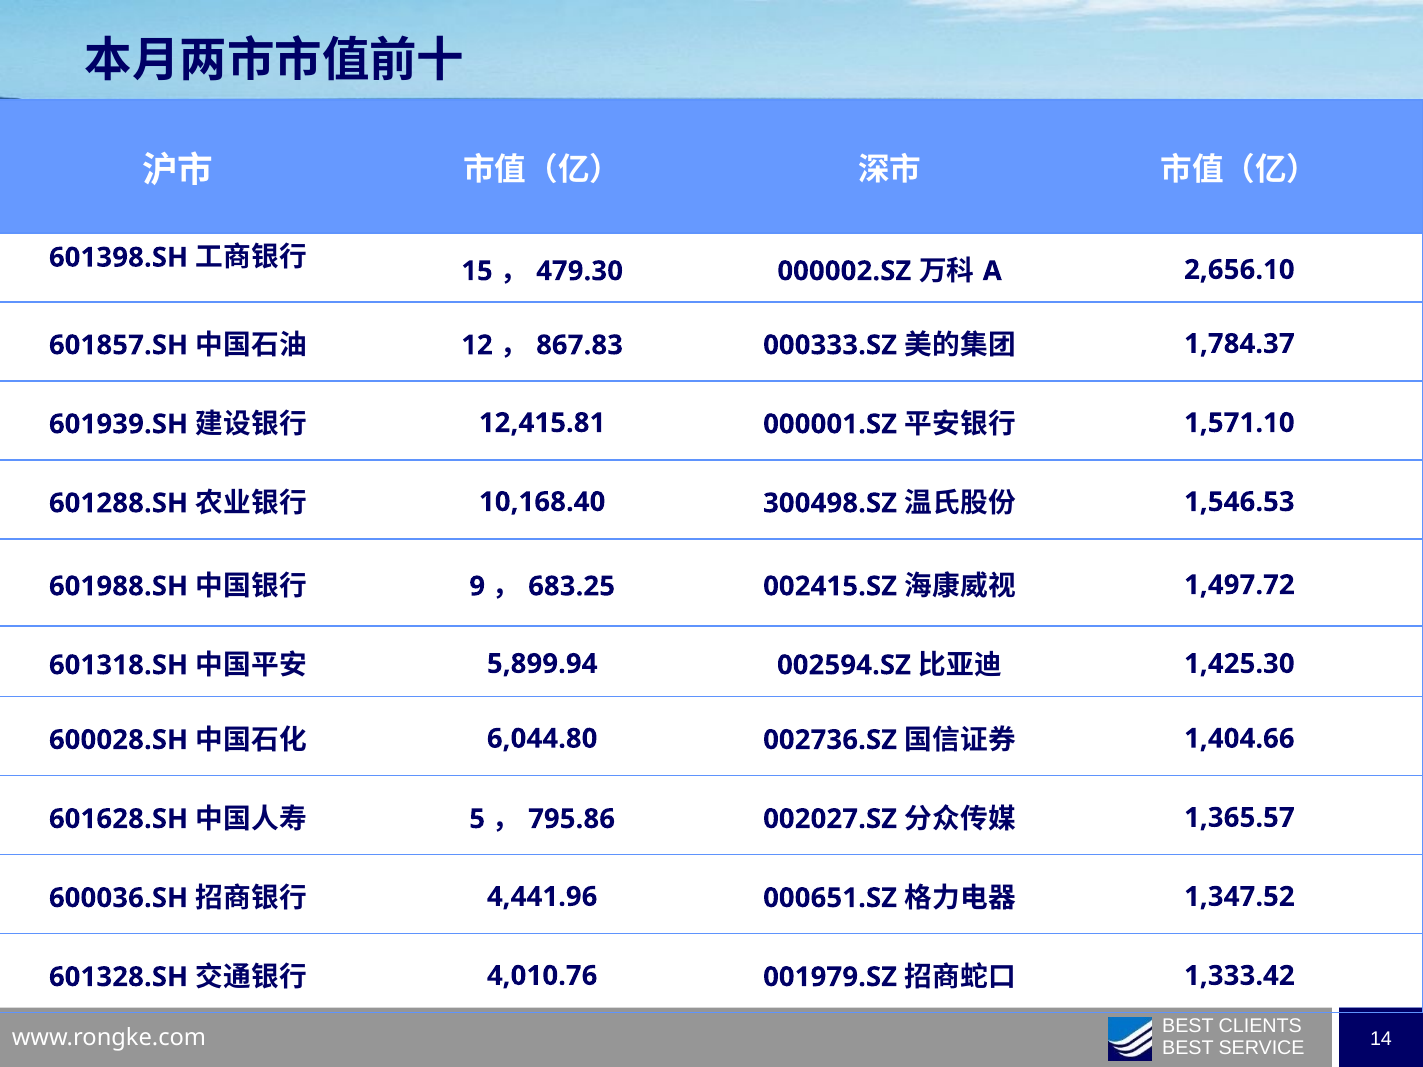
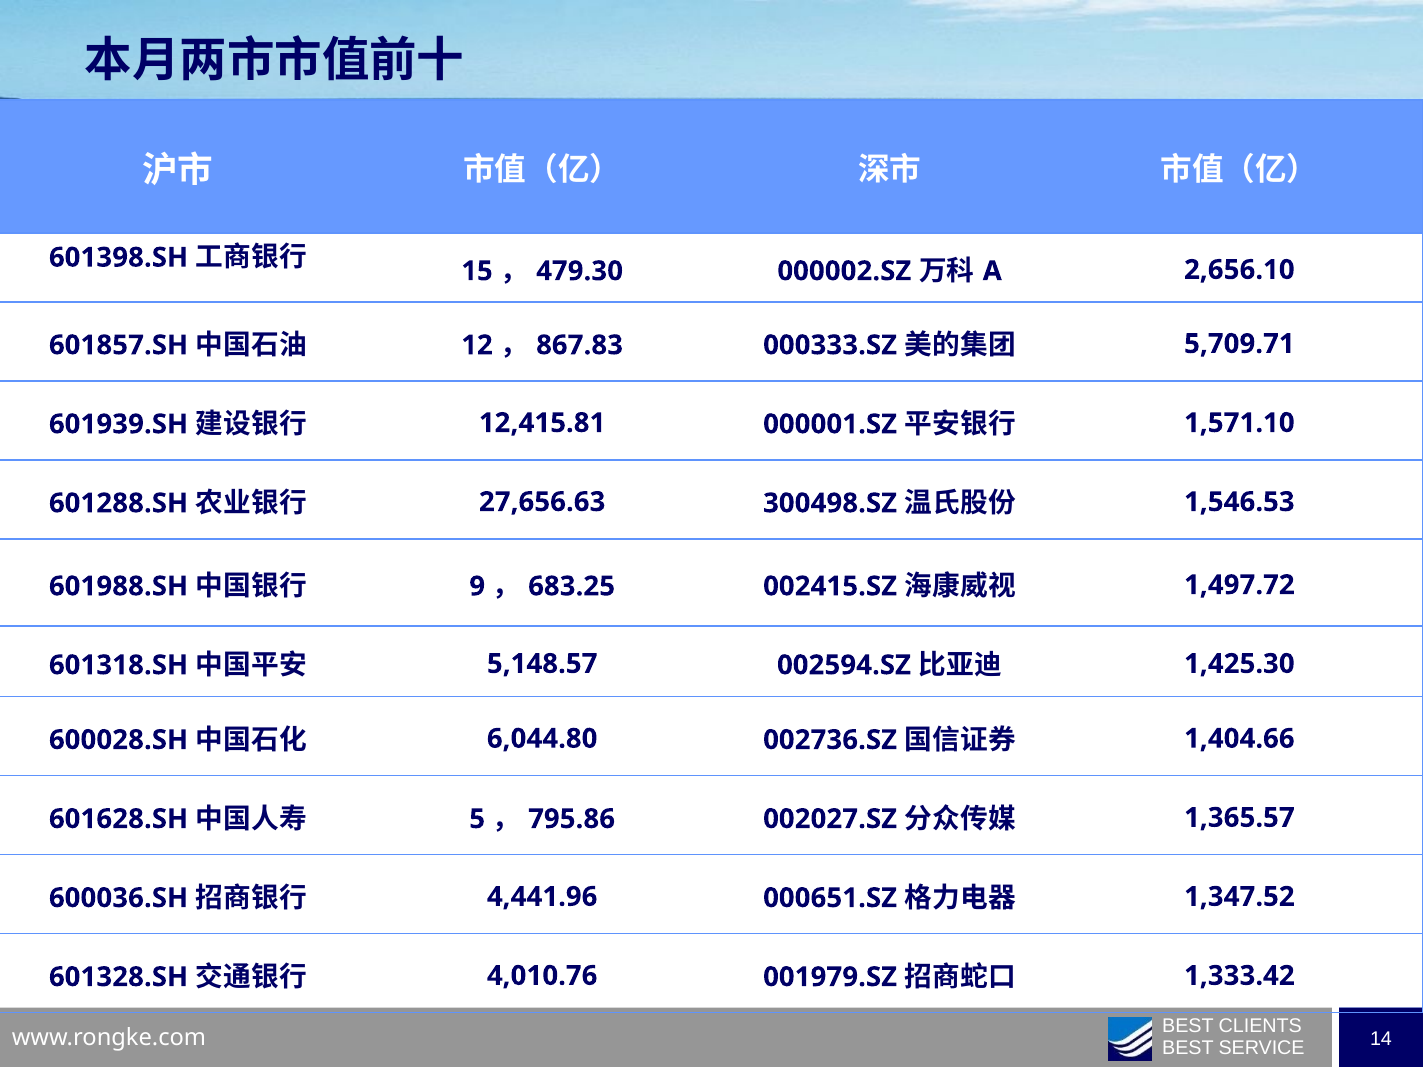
1,784.37: 1,784.37 -> 5,709.71 (1239, 344)
10,168.40: 10,168.40 -> 27,656.63 (542, 502)
5,899.94: 5,899.94 -> 5,148.57 (542, 664)
